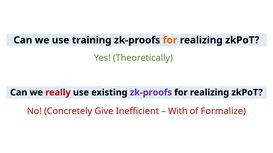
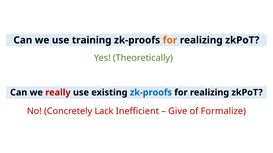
zk-proofs colour: purple -> blue (151, 93)
Give: Give -> Lack (104, 111)
With: With -> Give (178, 111)
